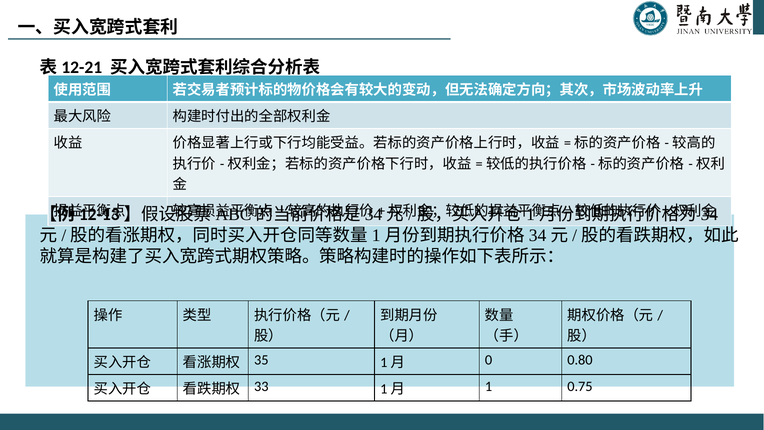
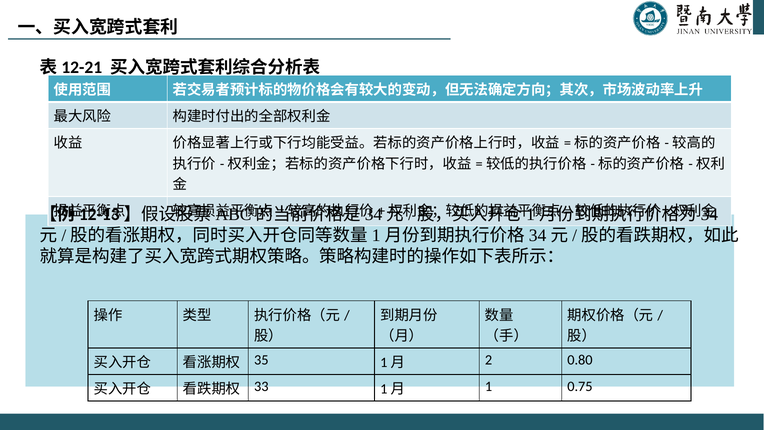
0: 0 -> 2 (489, 360)
